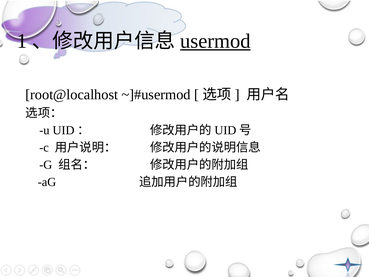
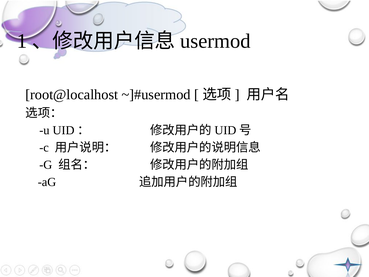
usermod underline: present -> none (215, 41)
